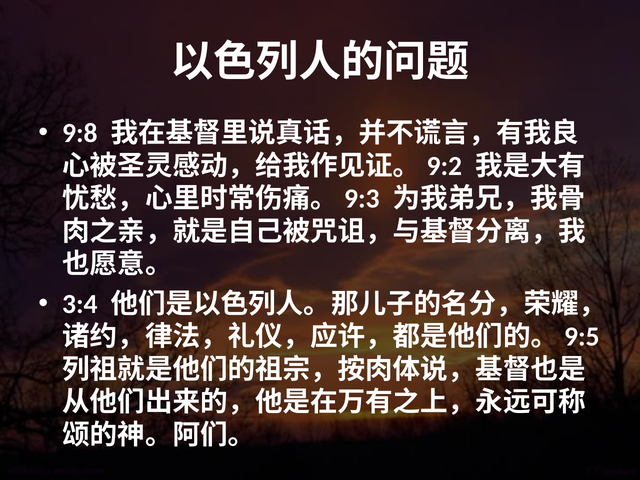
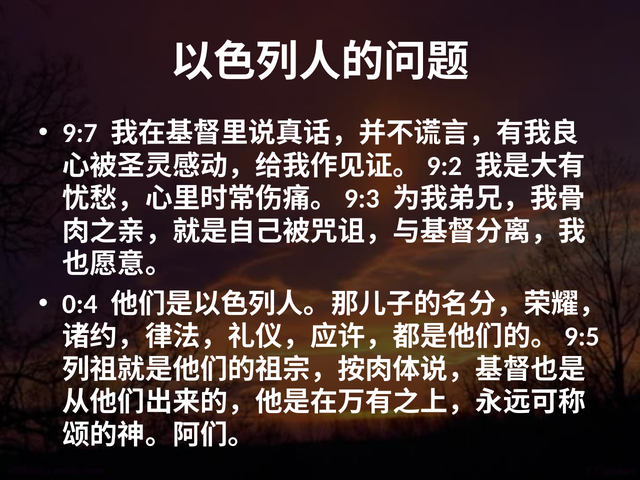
9:8: 9:8 -> 9:7 (80, 133)
3:4: 3:4 -> 0:4 (80, 304)
